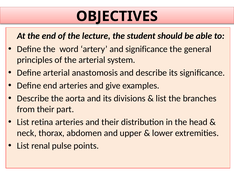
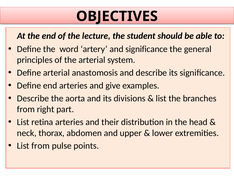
from their: their -> right (46, 109)
List renal: renal -> from (41, 145)
